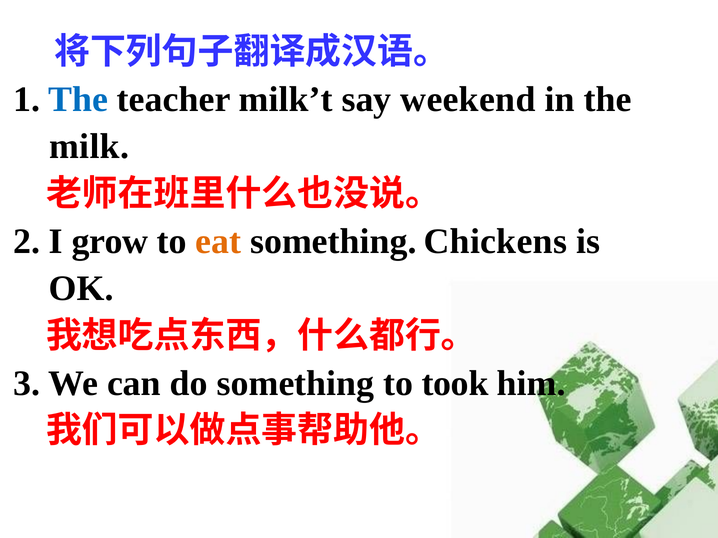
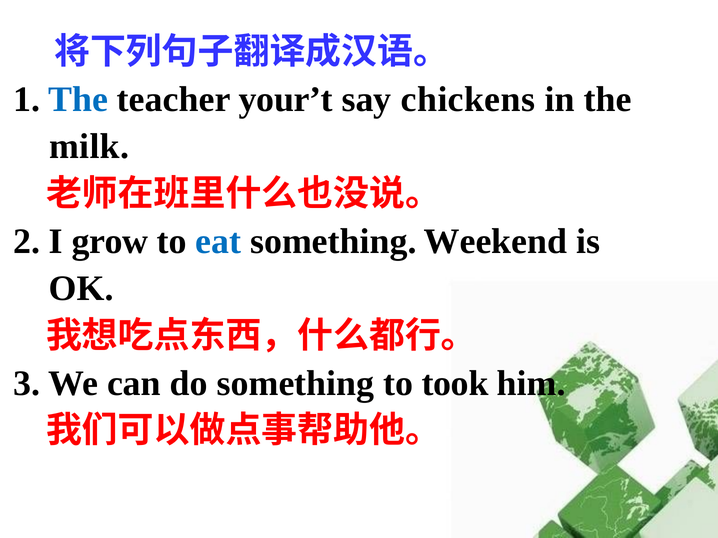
milk’t: milk’t -> your’t (286, 99)
weekend: weekend -> chickens (468, 99)
eat colour: orange -> blue (218, 241)
Chickens: Chickens -> Weekend (495, 241)
